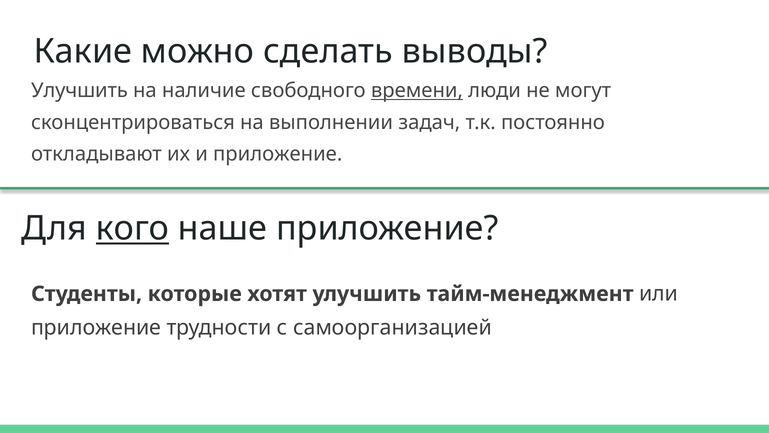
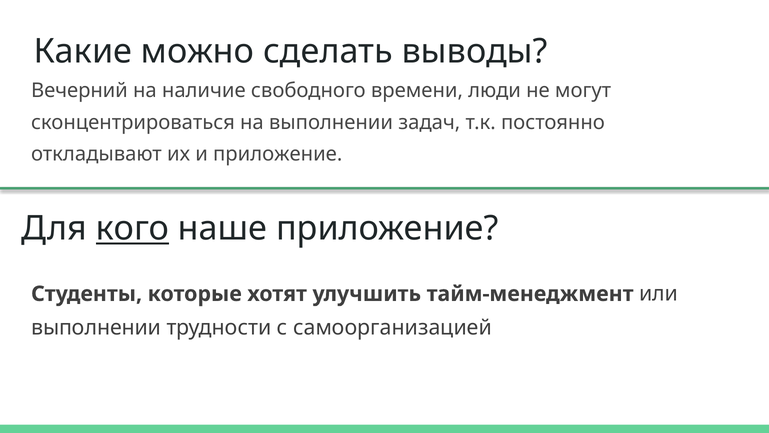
Улучшить: Улучшить -> Вечерний (79, 91)
времени underline: present -> none (417, 91)
приложение: приложение -> выполнении (96, 327)
